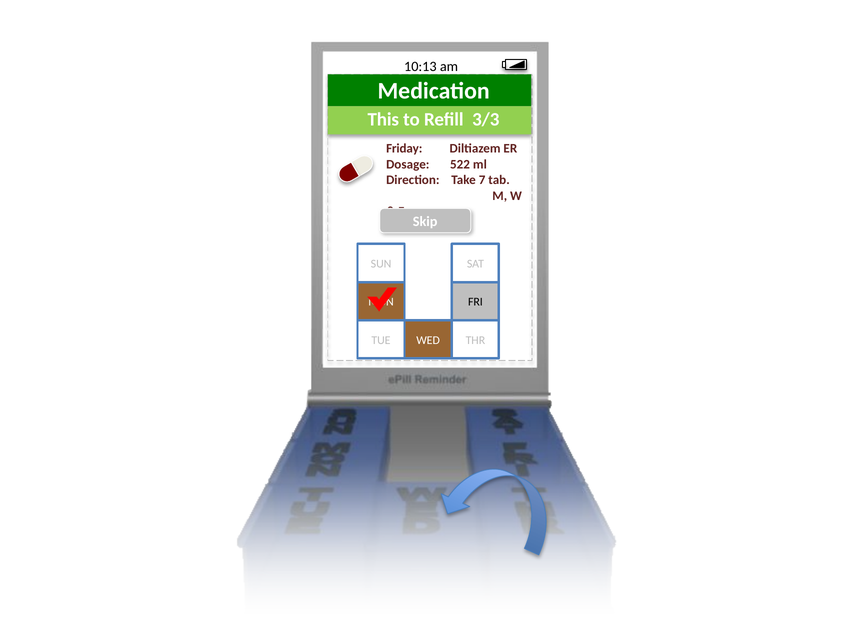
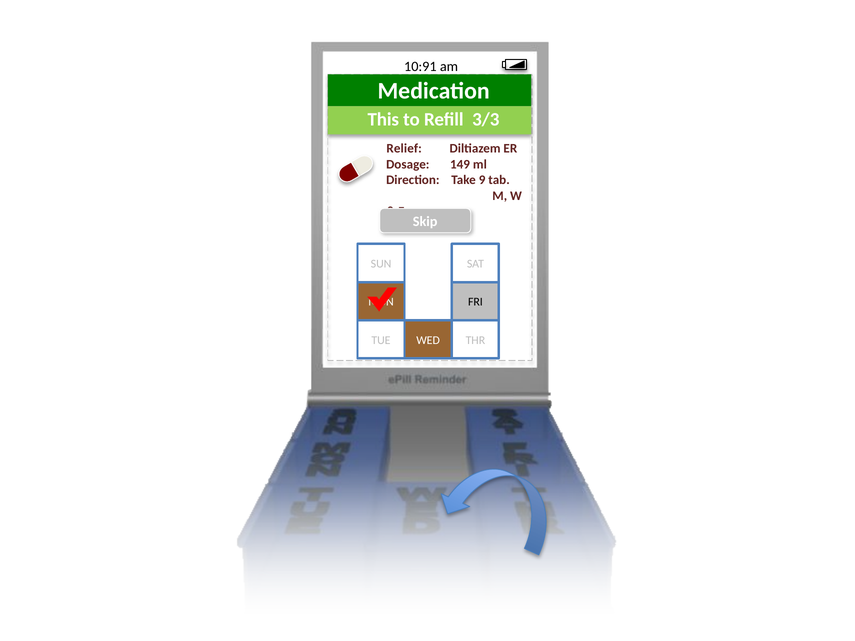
10:13: 10:13 -> 10:91 (420, 66)
Friday: Friday -> Relief (404, 149)
522: 522 -> 149 (460, 164)
7: 7 -> 9 (482, 180)
